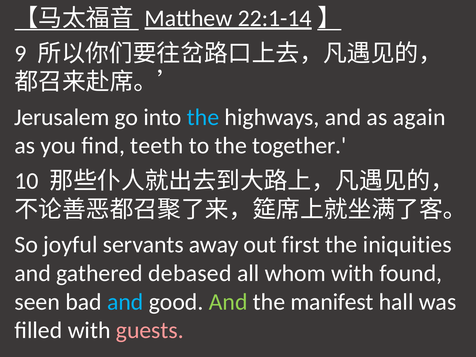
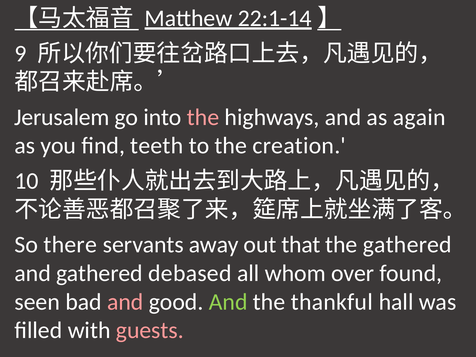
the colour: light blue -> pink (203, 117)
together: together -> creation (299, 146)
joyful: joyful -> there (70, 245)
first: first -> that (301, 245)
the iniquities: iniquities -> gathered (407, 245)
whom with: with -> over (353, 273)
and colour: light blue -> pink (125, 302)
manifest: manifest -> thankful (332, 302)
